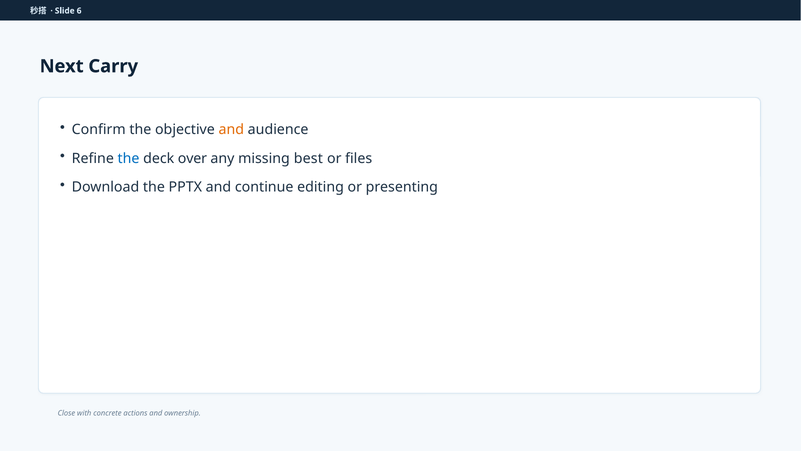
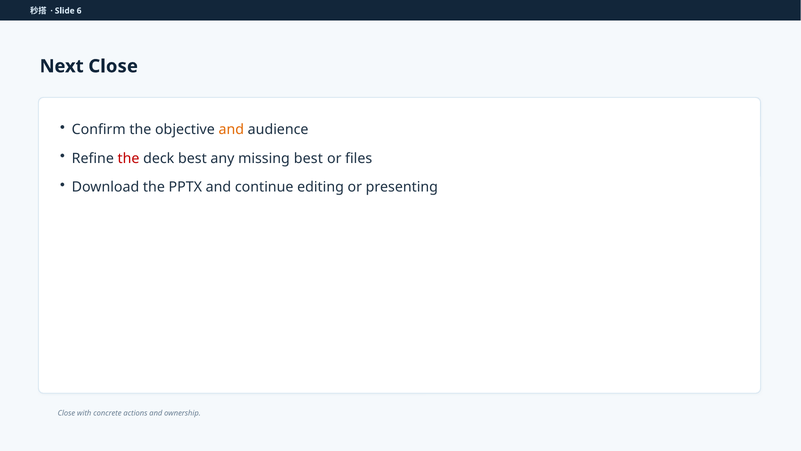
Next Carry: Carry -> Close (113, 66)
the colour: blue -> red (129, 158)
deck over: over -> best (192, 158)
